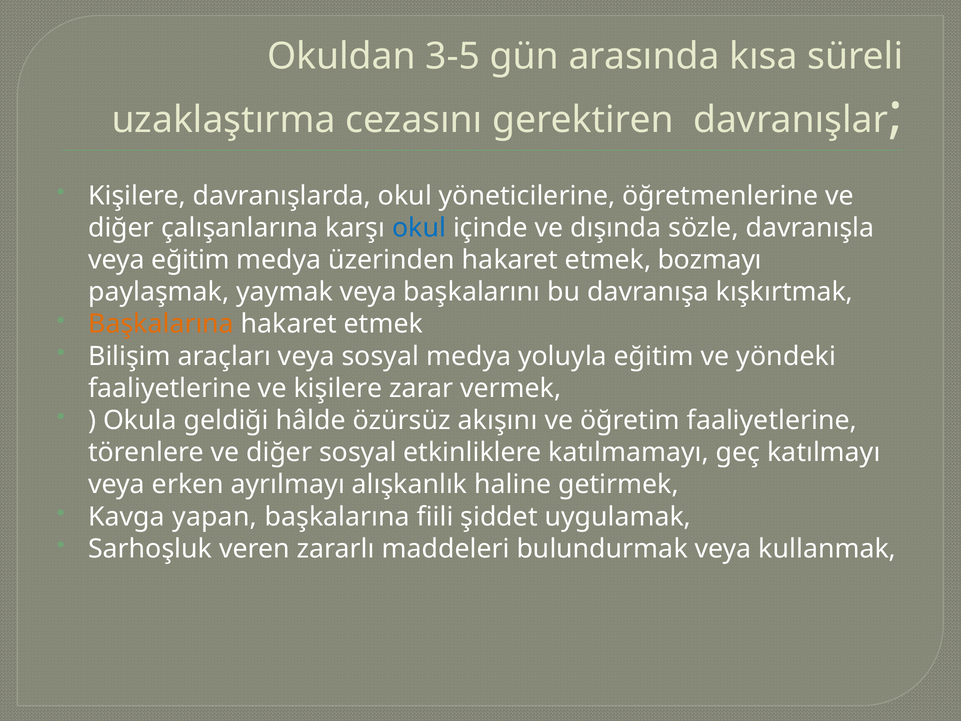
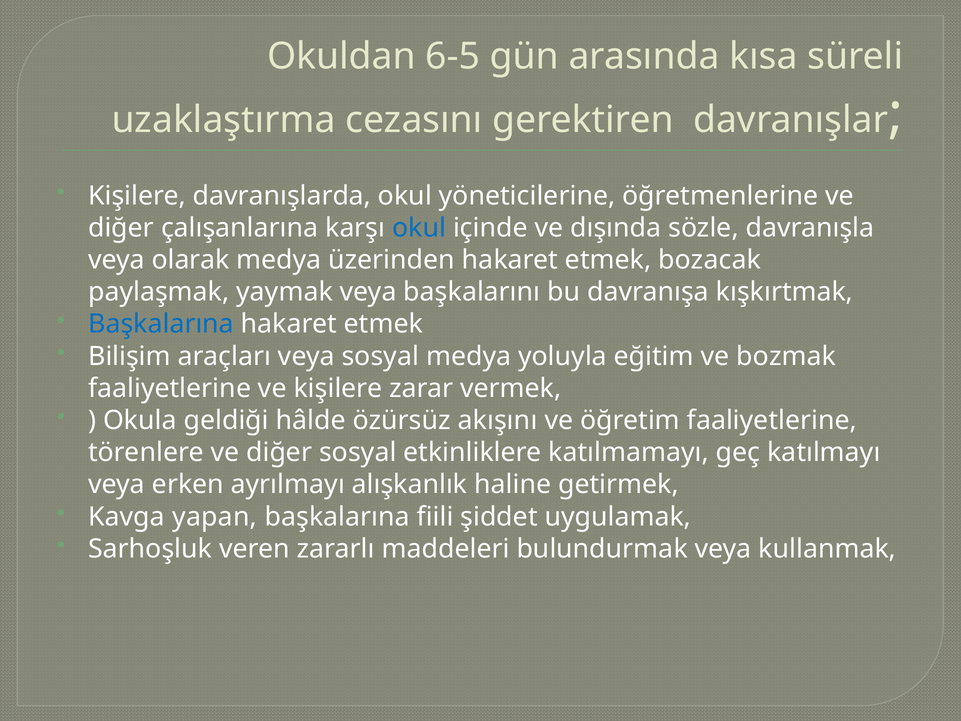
3-5: 3-5 -> 6-5 (453, 56)
veya eğitim: eğitim -> olarak (191, 260)
bozmayı: bozmayı -> bozacak (710, 260)
Başkalarına colour: orange -> blue (161, 324)
yöndeki: yöndeki -> bozmak (786, 356)
